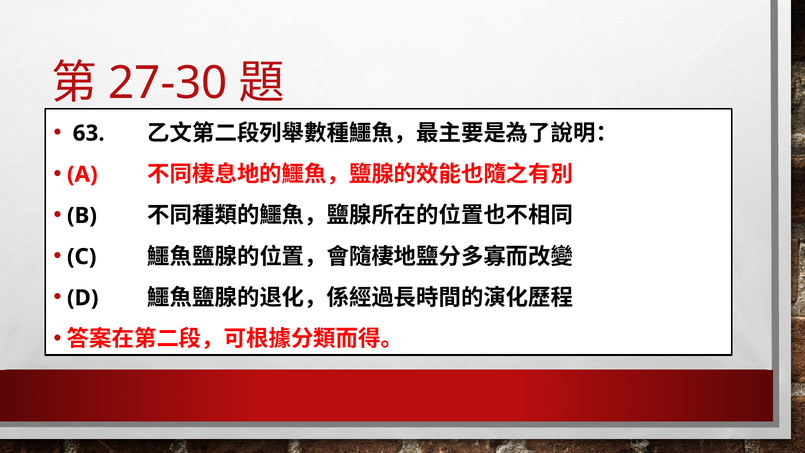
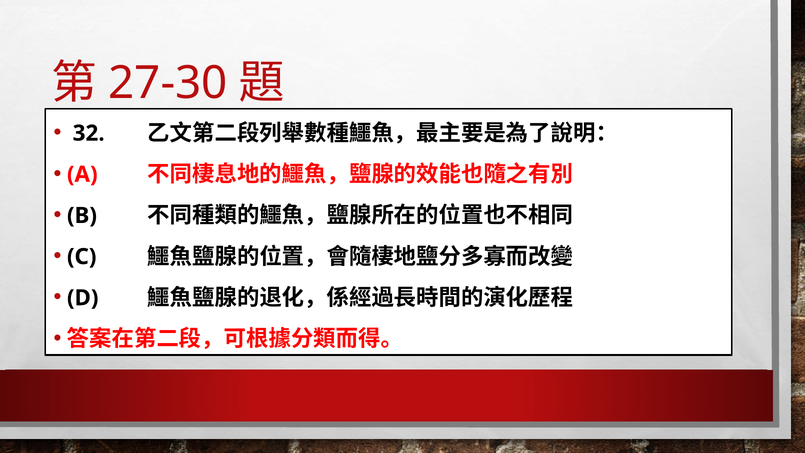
63: 63 -> 32 (89, 133)
